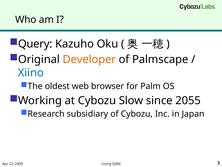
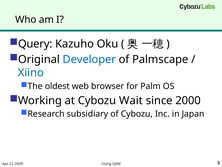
Developer colour: orange -> blue (89, 59)
Slow: Slow -> Wait (131, 100)
2055: 2055 -> 2000 (188, 100)
